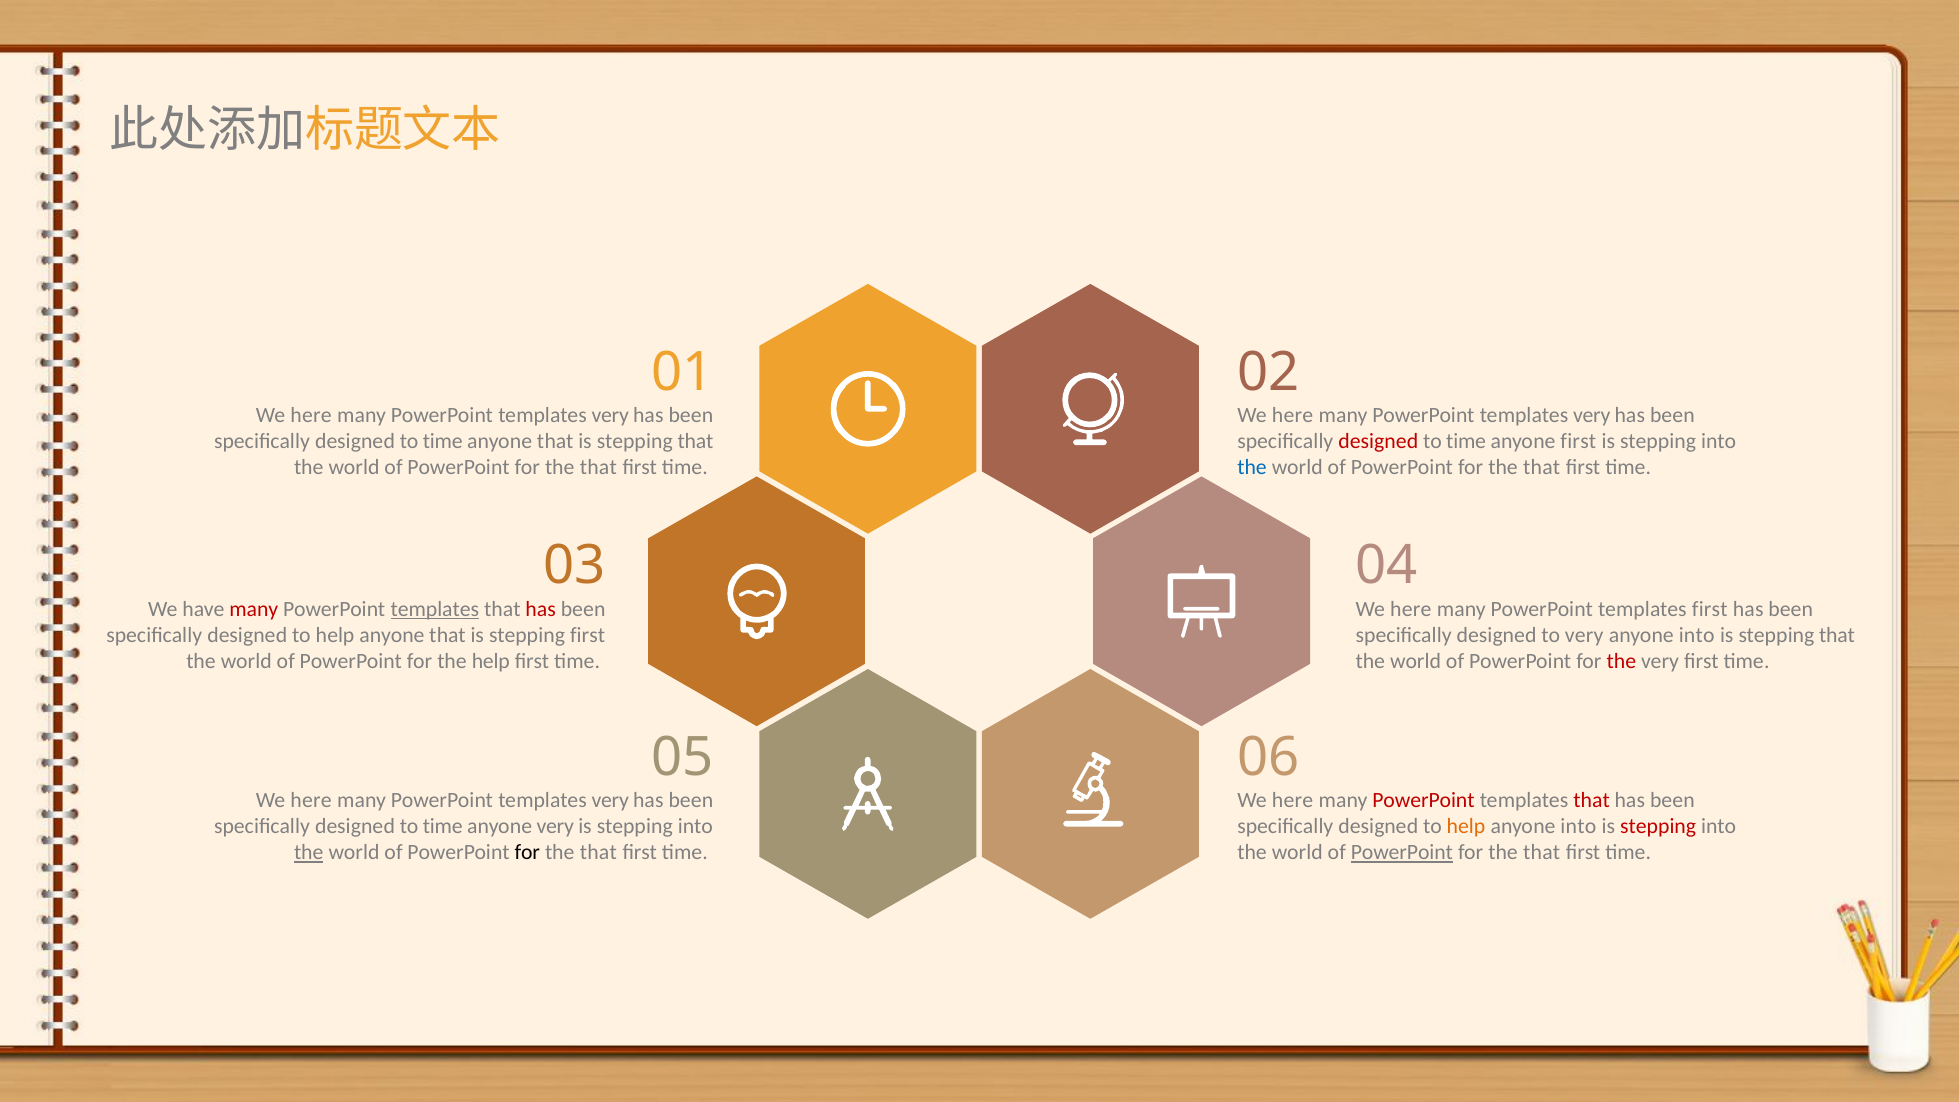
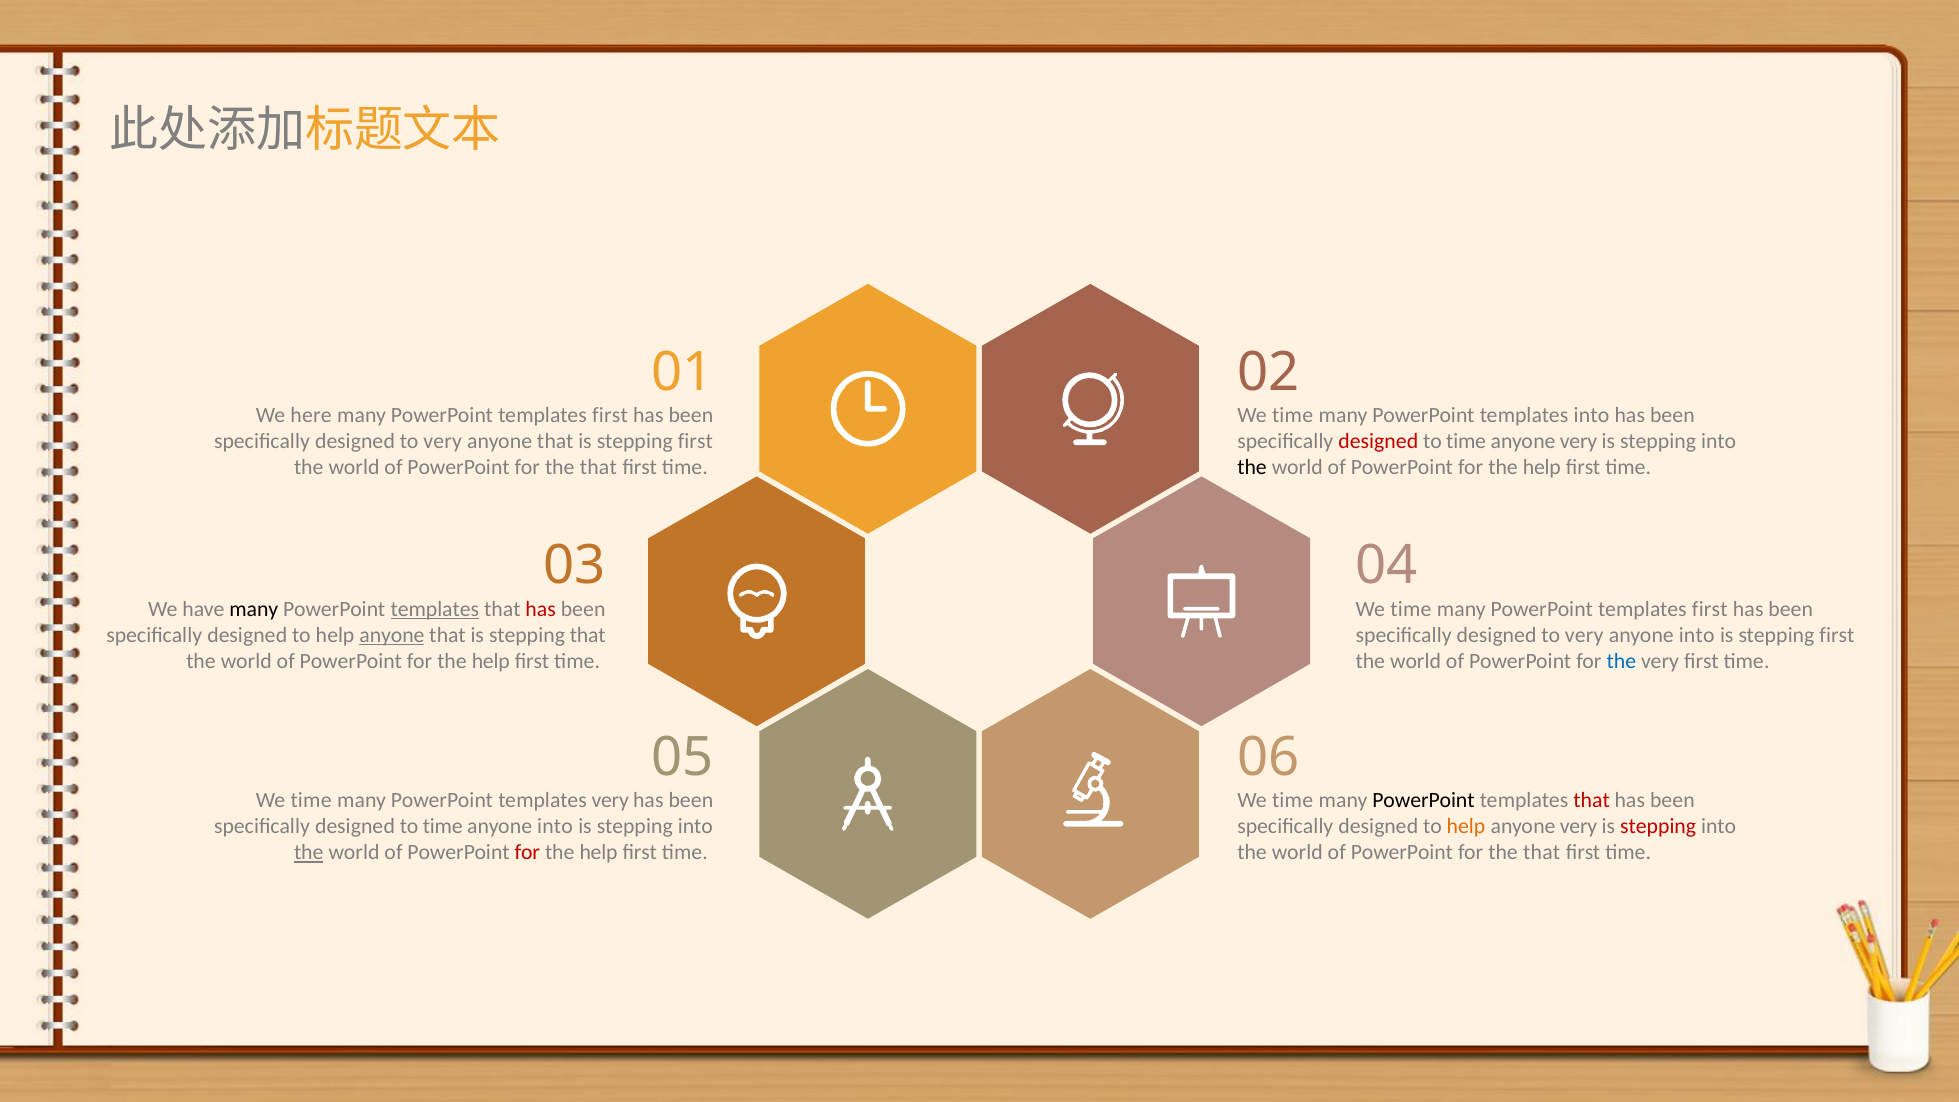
very: very -> first (610, 416)
here: here -> time (1293, 416)
very: very -> into (1592, 416)
time: time -> very (443, 442)
that is stepping that: that -> first (695, 442)
first: first -> very (1579, 442)
the colour: blue -> black (1252, 468)
that: that -> help (1542, 468)
many colour: red -> black (254, 609)
here: here -> time (1411, 609)
anyone underline: none -> present (392, 635)
stepping first: first -> that (588, 635)
that: that -> first (1837, 635)
the colour: red -> blue (1621, 661)
here: here -> time (311, 801)
here: here -> time (1293, 801)
PowerPoint colour: red -> black (1423, 801)
very: very -> into (555, 827)
into: into -> very (1579, 827)
for colour: black -> red (527, 853)
that: that -> help (599, 853)
PowerPoint underline: present -> none (1402, 853)
